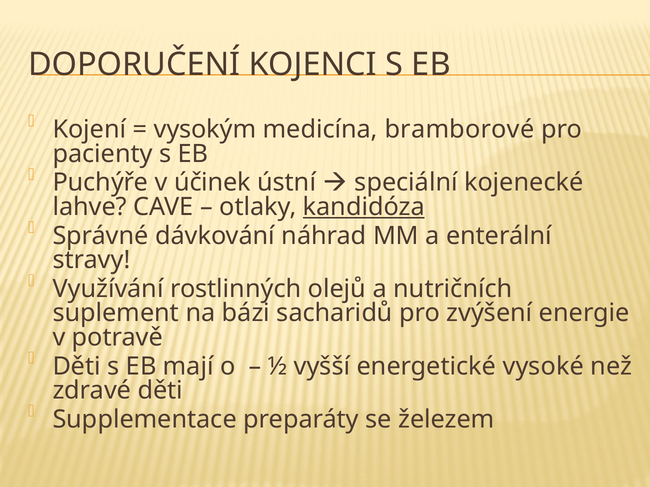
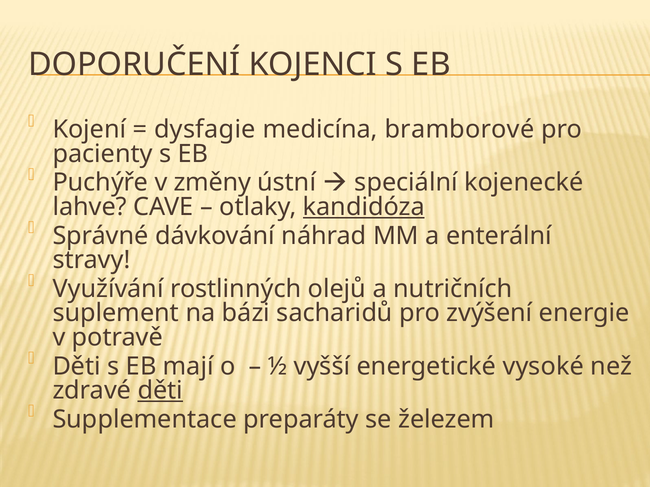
vysokým: vysokým -> dysfagie (205, 130)
účinek: účinek -> změny (213, 183)
děti underline: none -> present (160, 391)
